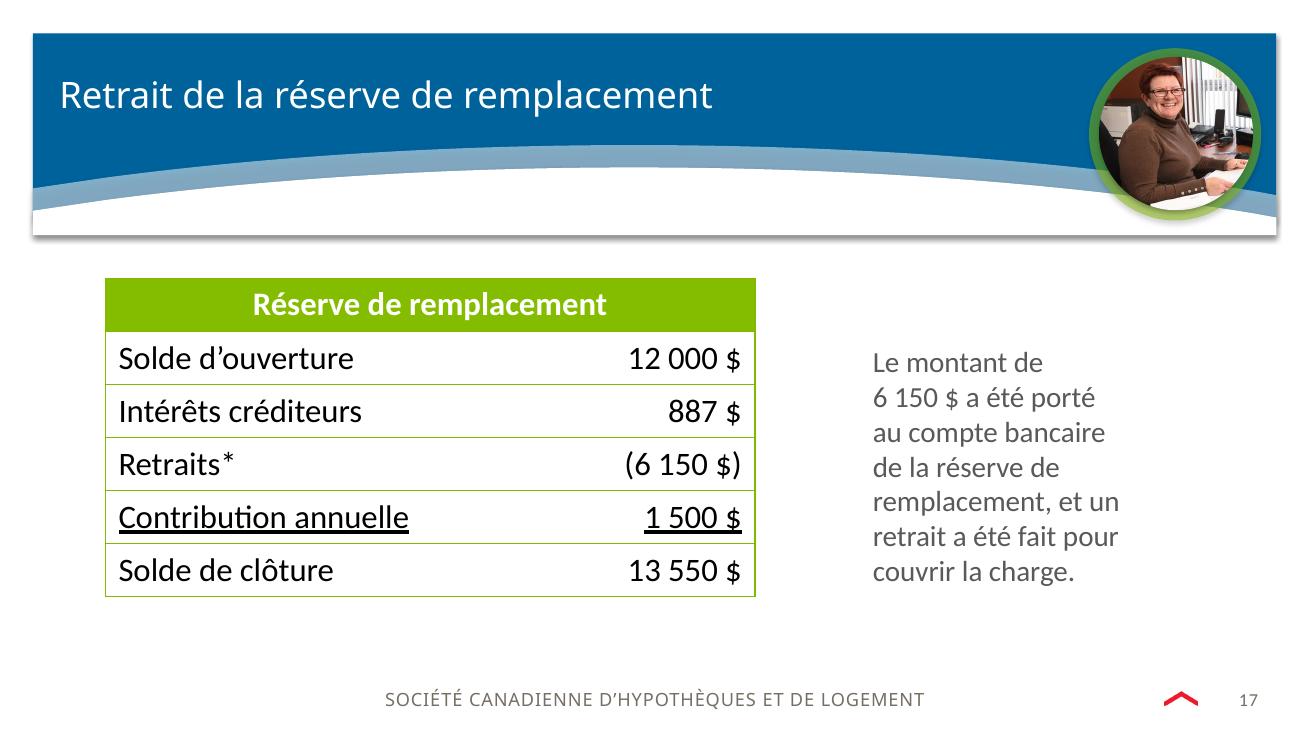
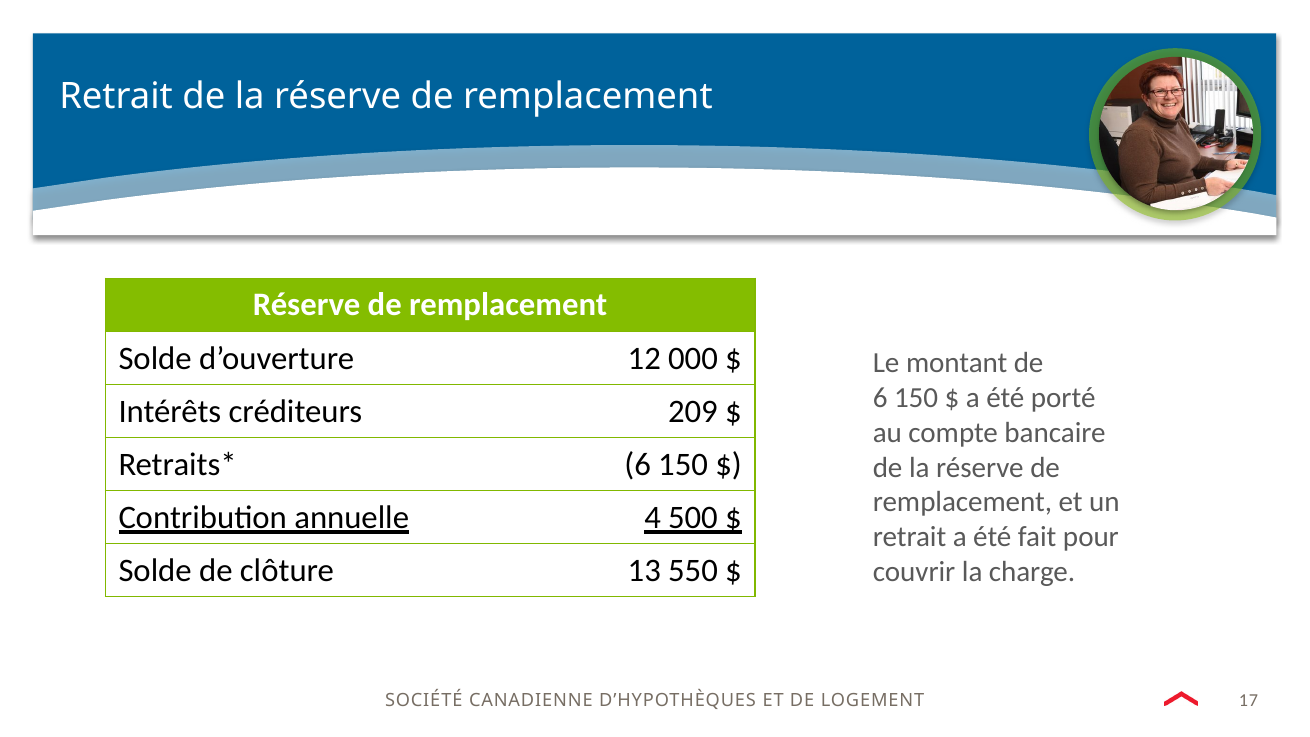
887: 887 -> 209 (693, 411)
1: 1 -> 4 (653, 518)
